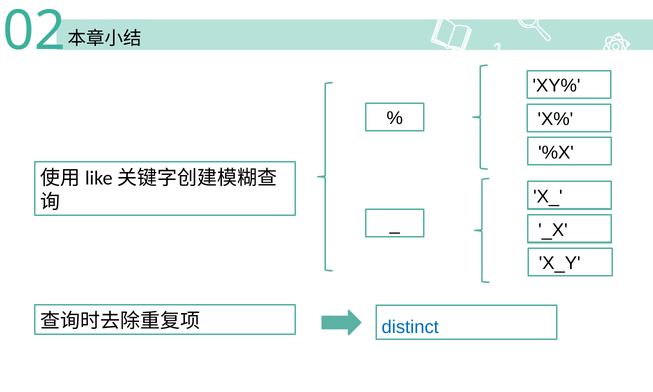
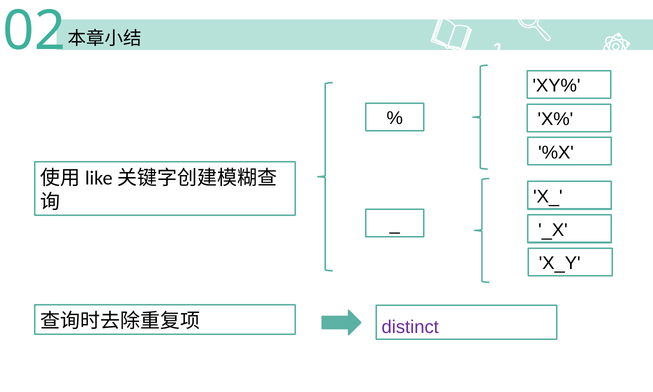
distinct colour: blue -> purple (410, 327)
